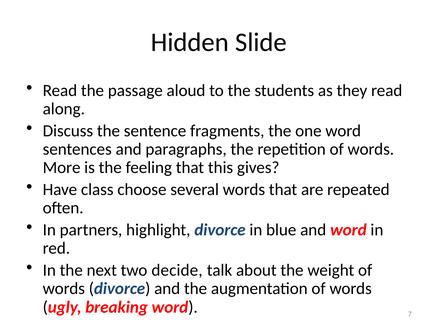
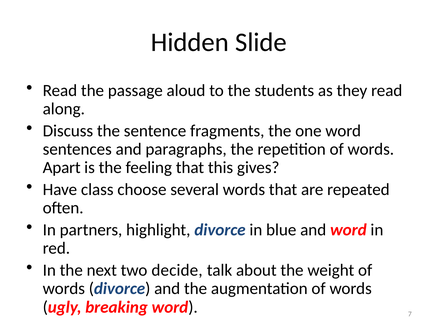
More: More -> Apart (62, 167)
